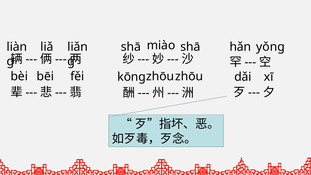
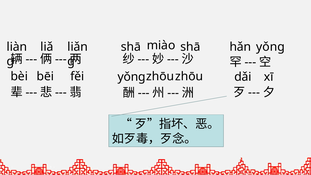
kōng: kōng -> yǒng (132, 77)
